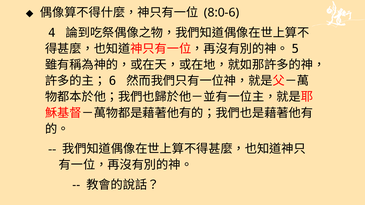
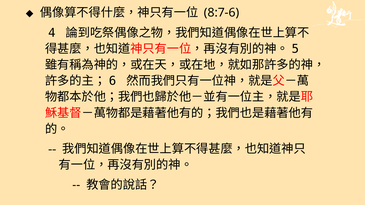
8:0-6: 8:0-6 -> 8:7-6 (222, 13)
